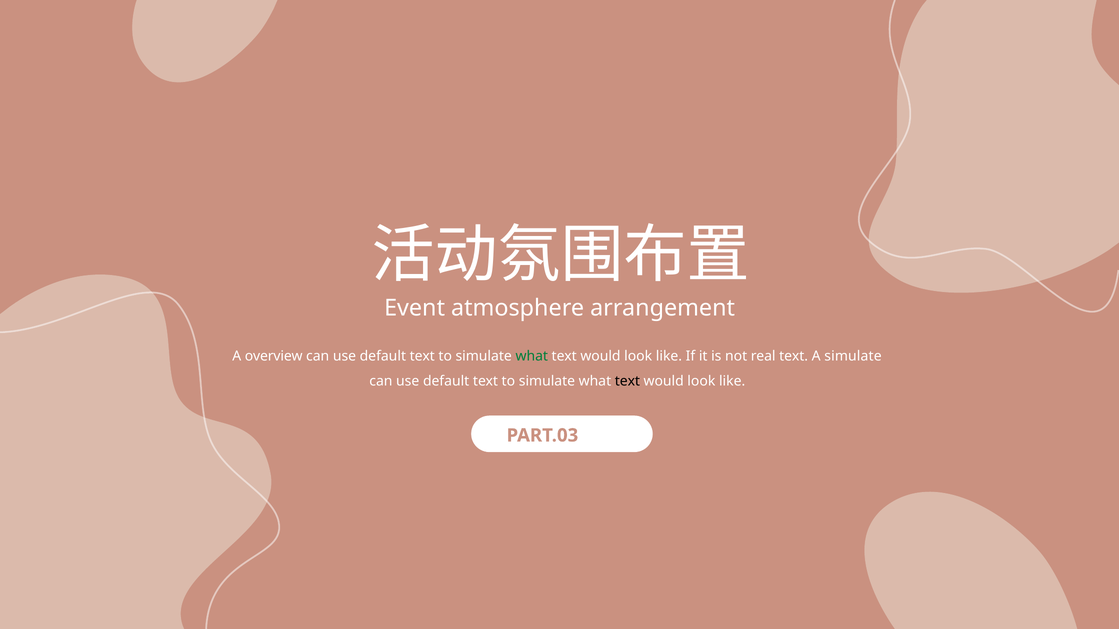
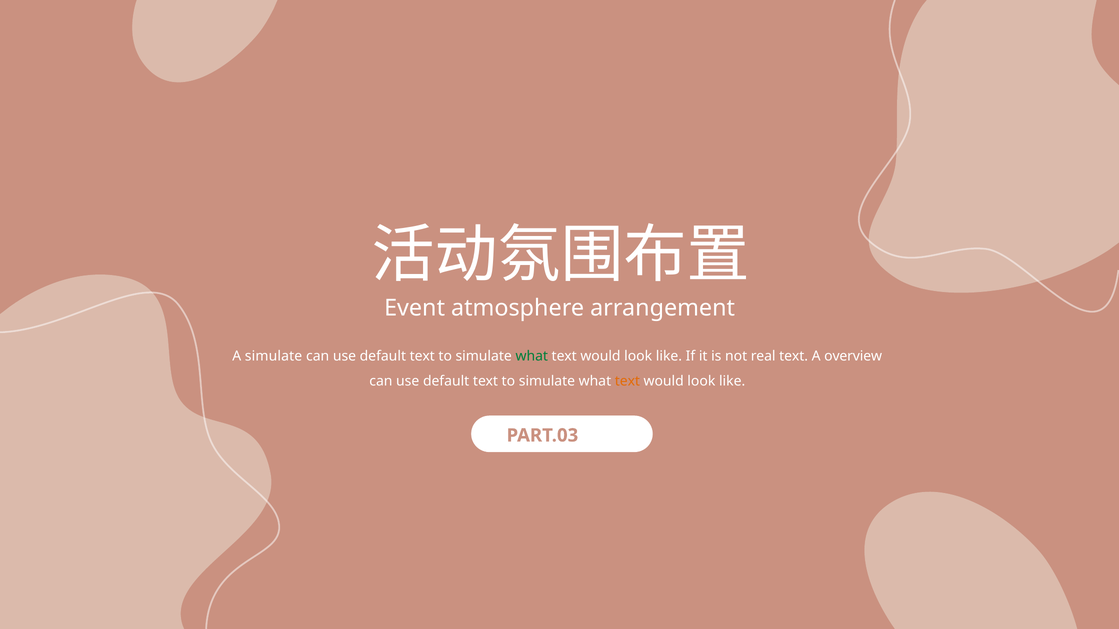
A overview: overview -> simulate (274, 356)
A simulate: simulate -> overview (853, 356)
text colour: black -> orange (627, 381)
